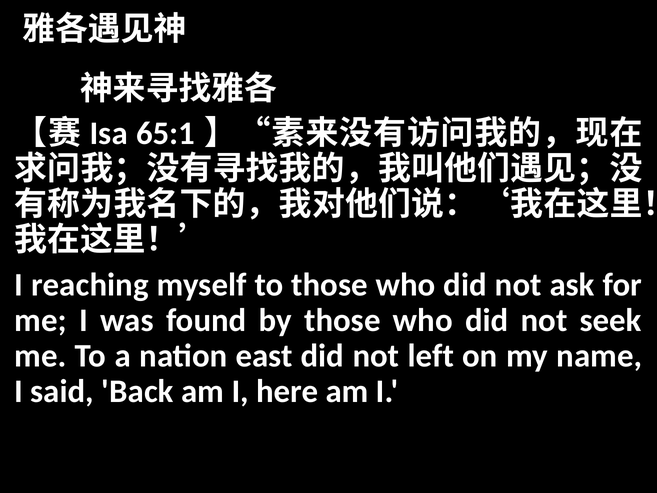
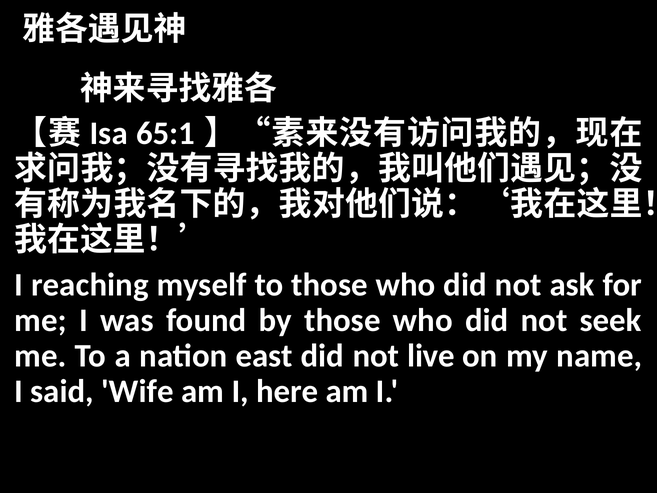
left: left -> live (431, 356)
Back: Back -> Wife (137, 391)
